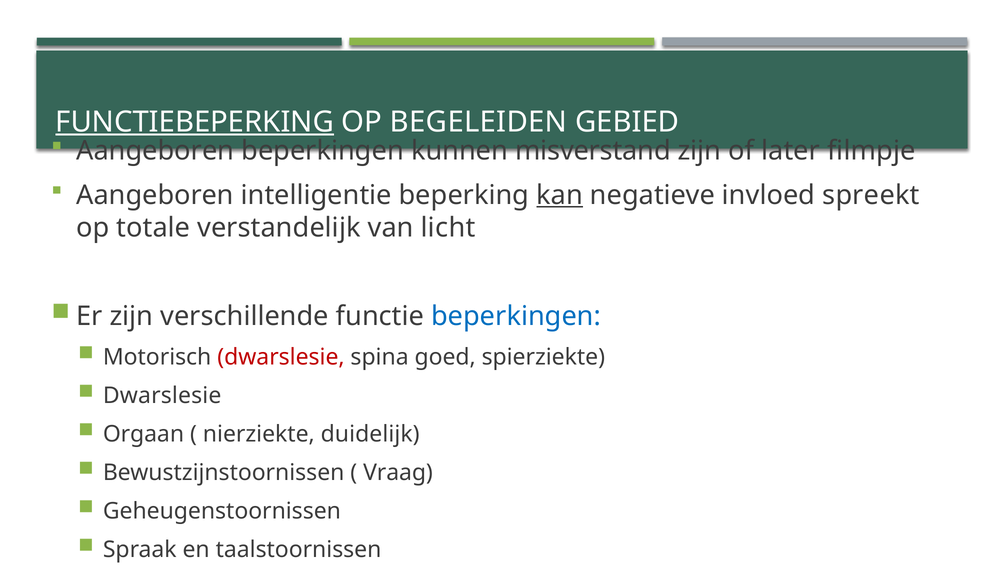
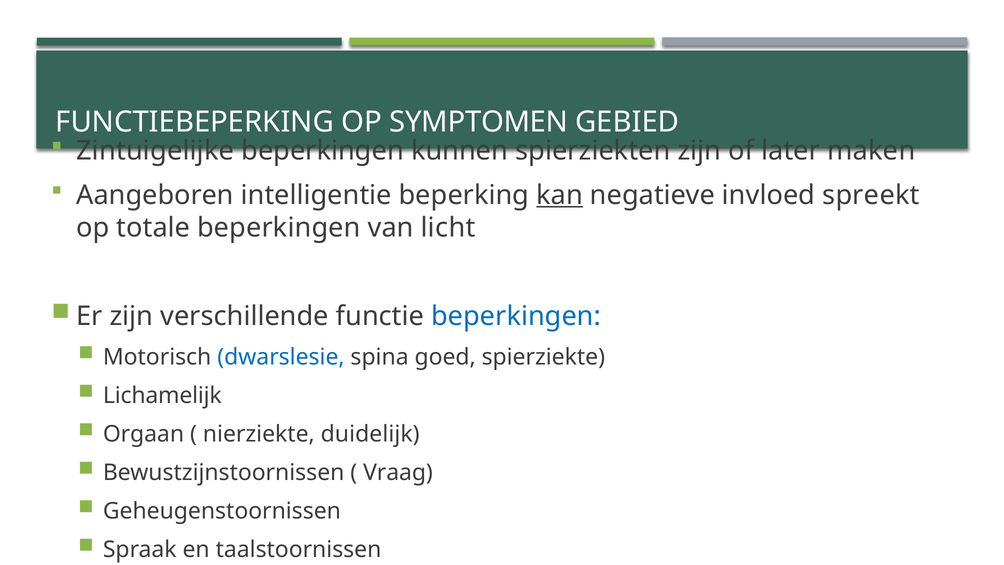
FUNCTIEBEPERKING underline: present -> none (195, 122)
BEGELEIDEN: BEGELEIDEN -> SYMPTOMEN (479, 122)
Aangeboren: Aangeboren -> Zintuigelijke (155, 151)
misverstand: misverstand -> spierziekten (593, 151)
filmpje: filmpje -> maken (871, 151)
totale verstandelijk: verstandelijk -> beperkingen (279, 228)
dwarslesie colour: red -> blue (281, 357)
Dwarslesie: Dwarslesie -> Lichamelijk (162, 395)
